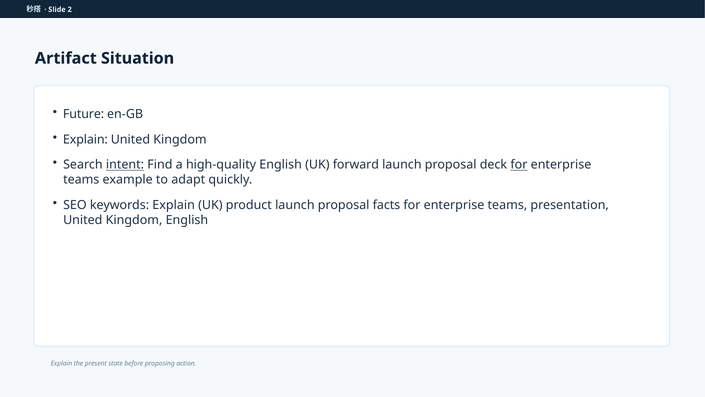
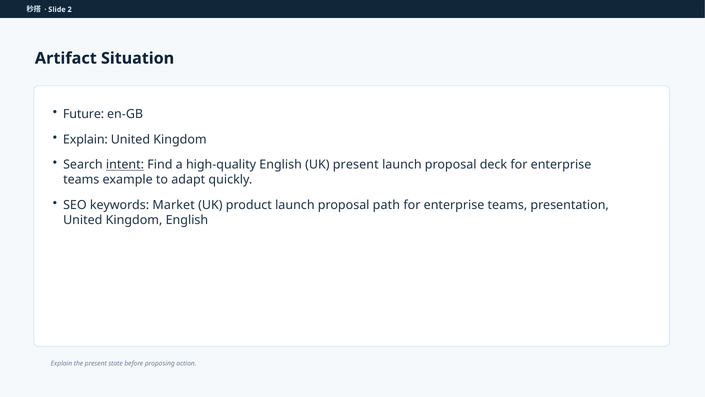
UK forward: forward -> present (356, 165)
for underline: present -> none (519, 165)
keywords Explain: Explain -> Market (174, 205)
facts: facts -> path (386, 205)
